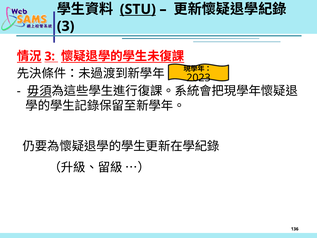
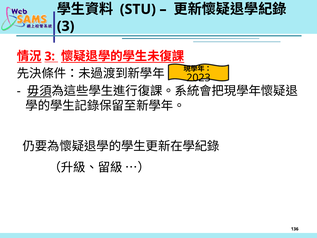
STU underline: present -> none (138, 9)
